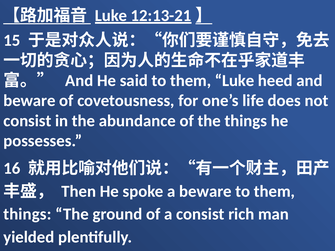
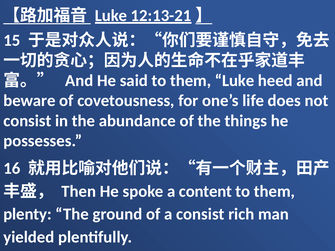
a beware: beware -> content (205, 191)
things: things -> plenty (27, 214)
